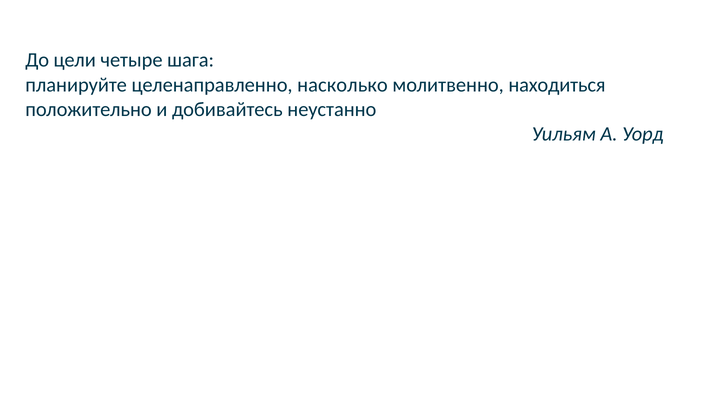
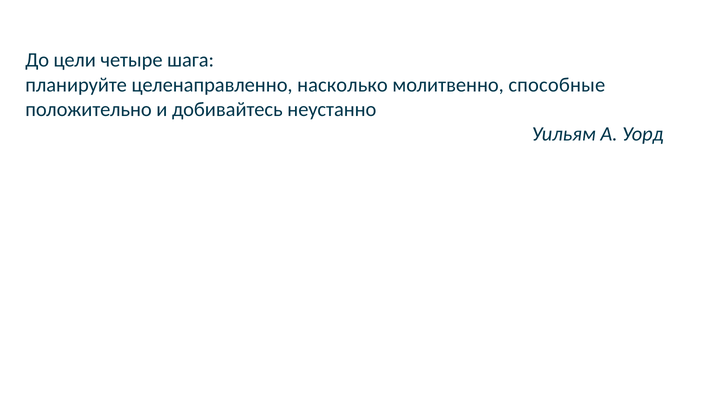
находиться: находиться -> способные (557, 85)
